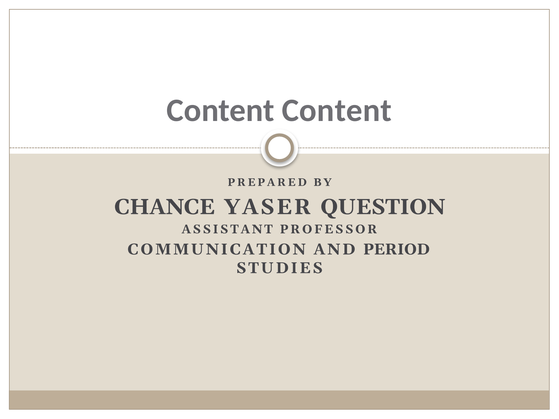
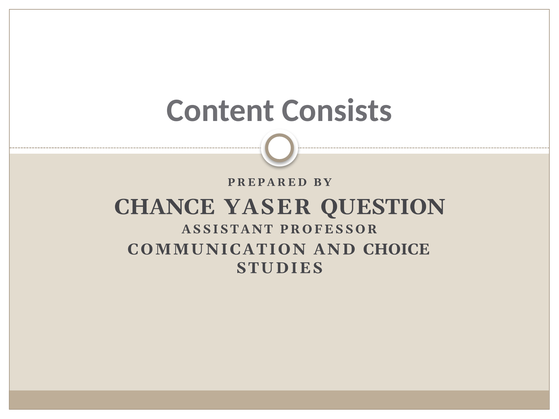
Content Content: Content -> Consists (337, 110)
PERIOD: PERIOD -> CHOICE (396, 249)
